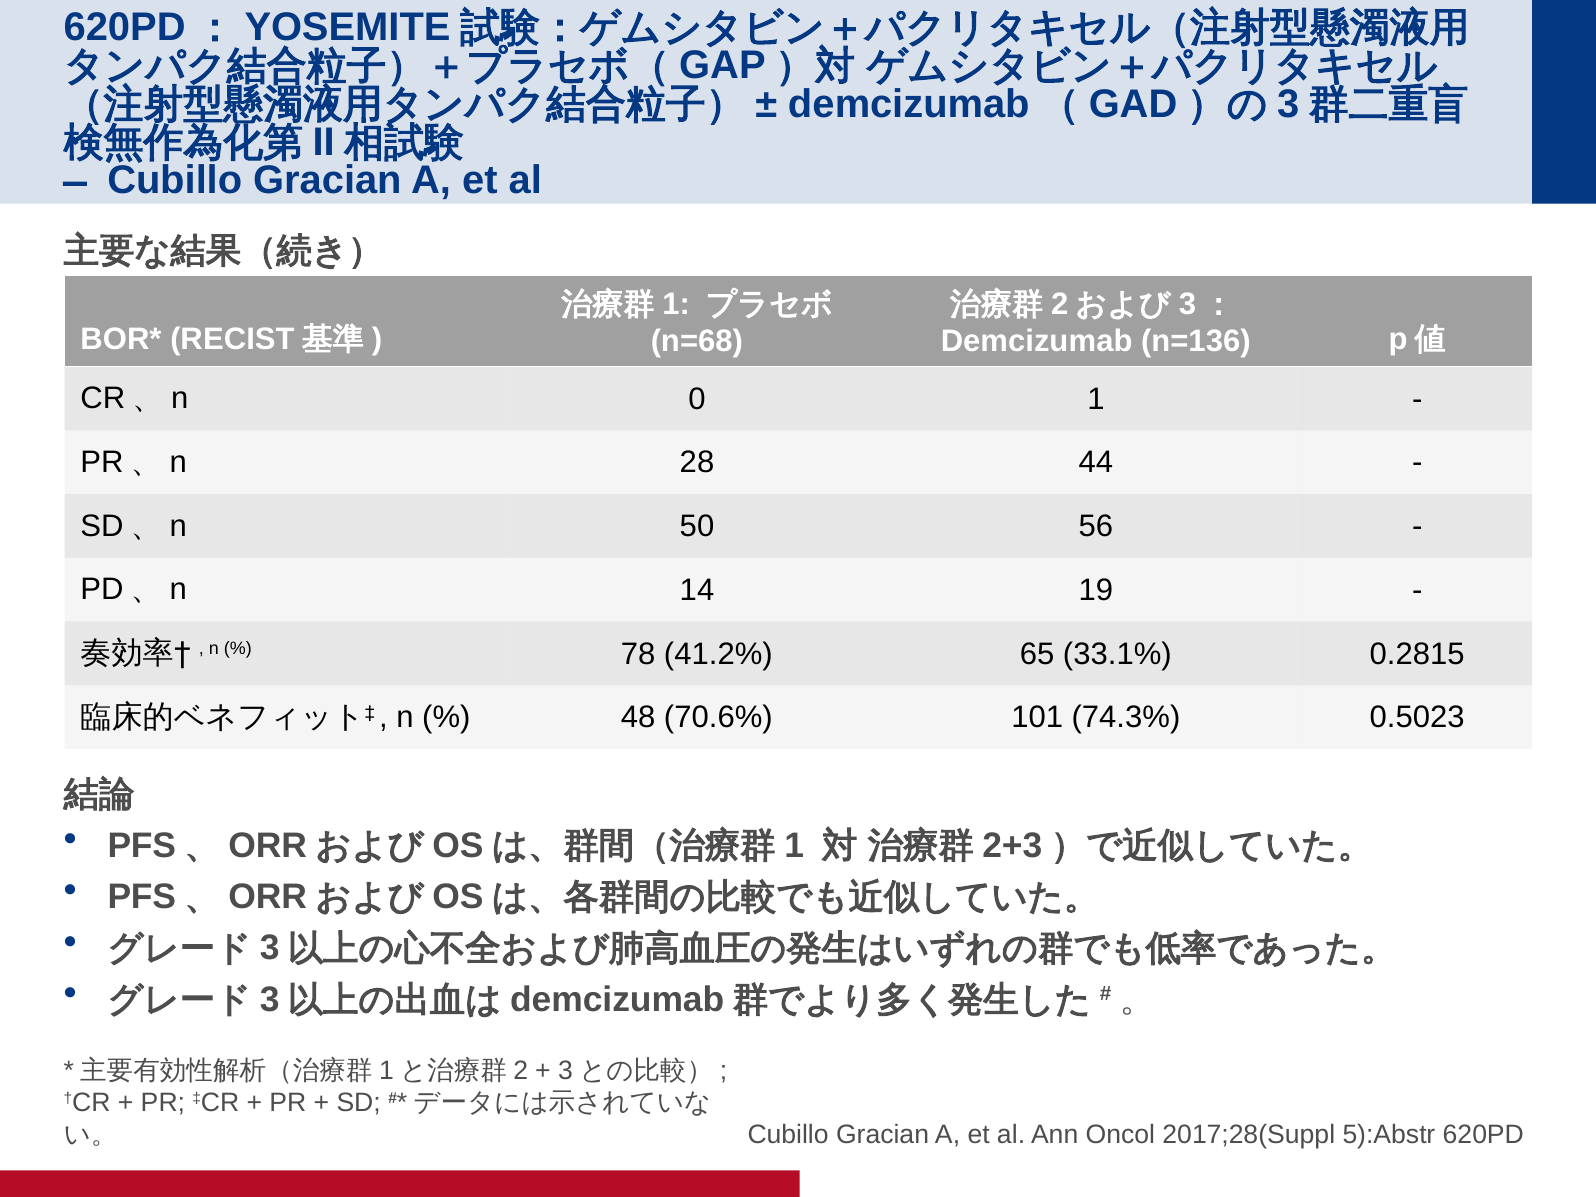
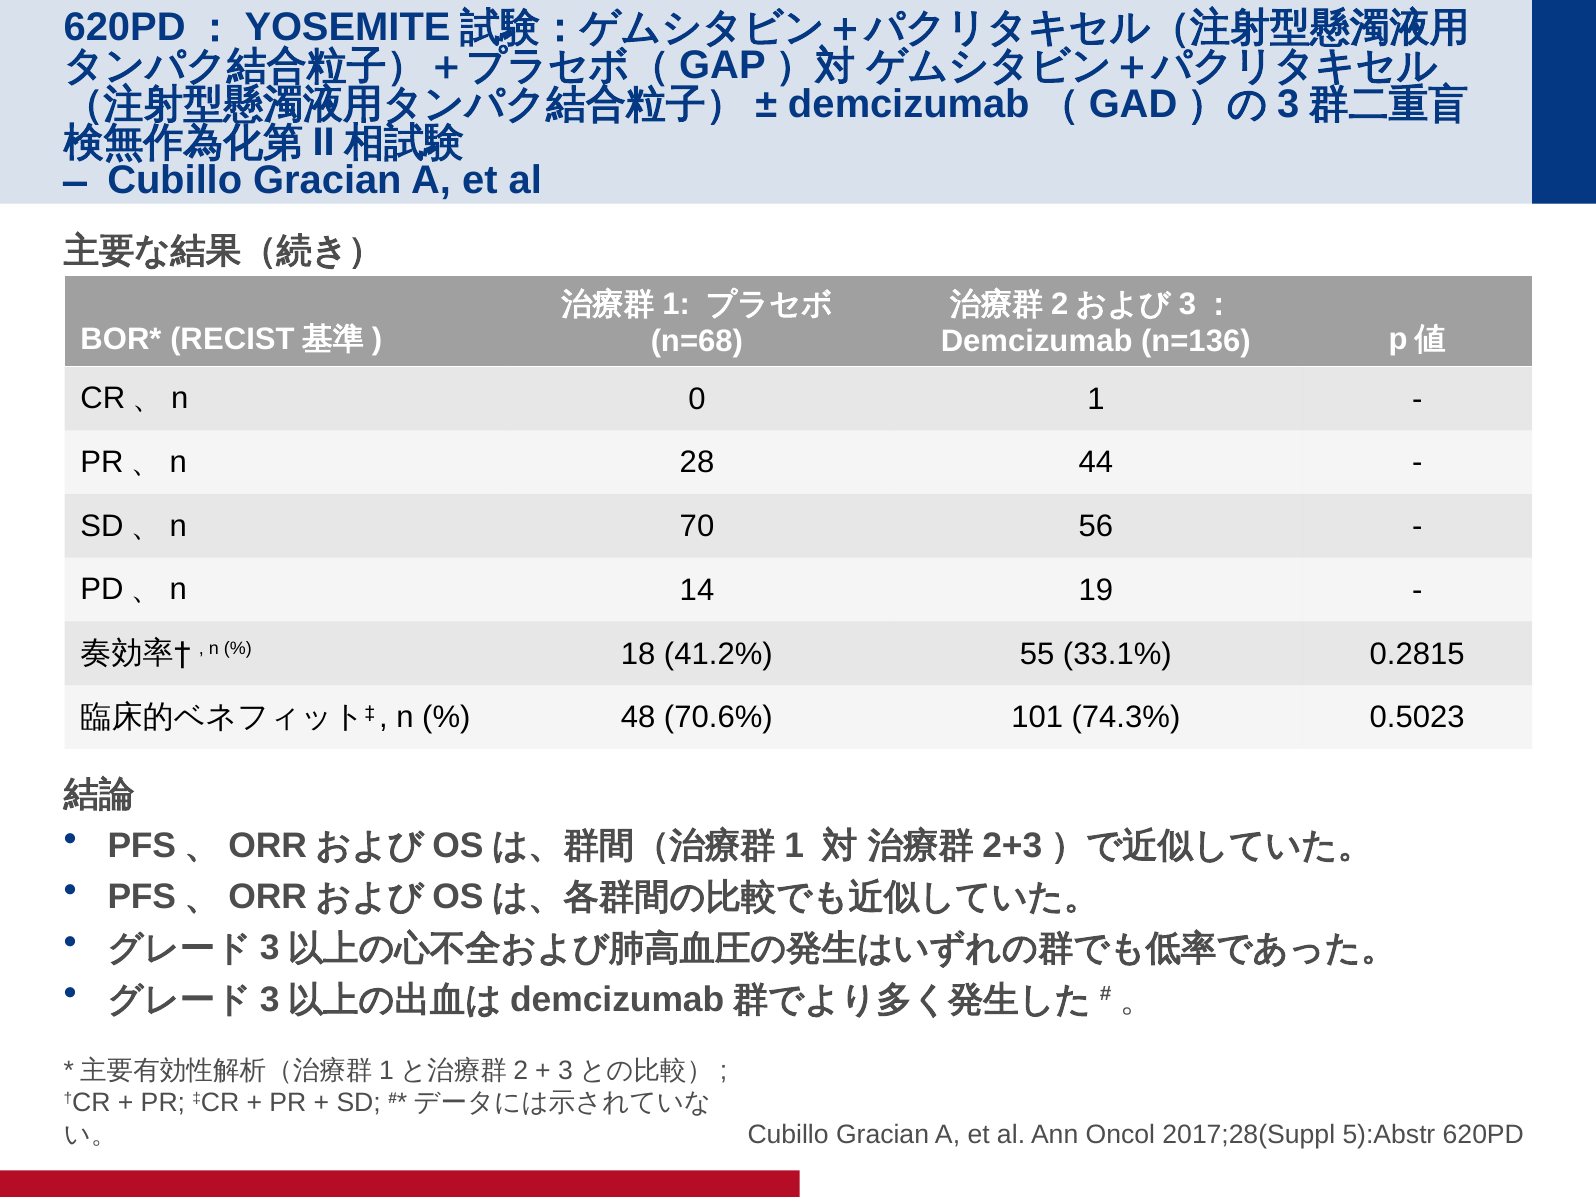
50: 50 -> 70 (697, 526)
78: 78 -> 18 (638, 654)
65: 65 -> 55 (1037, 654)
